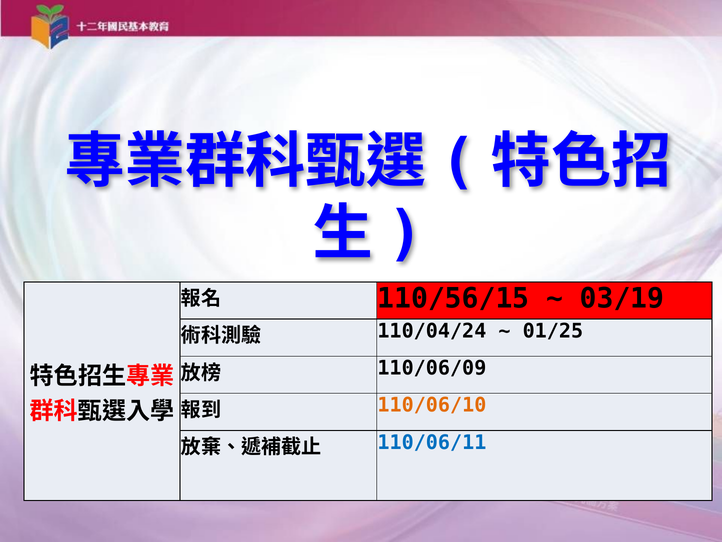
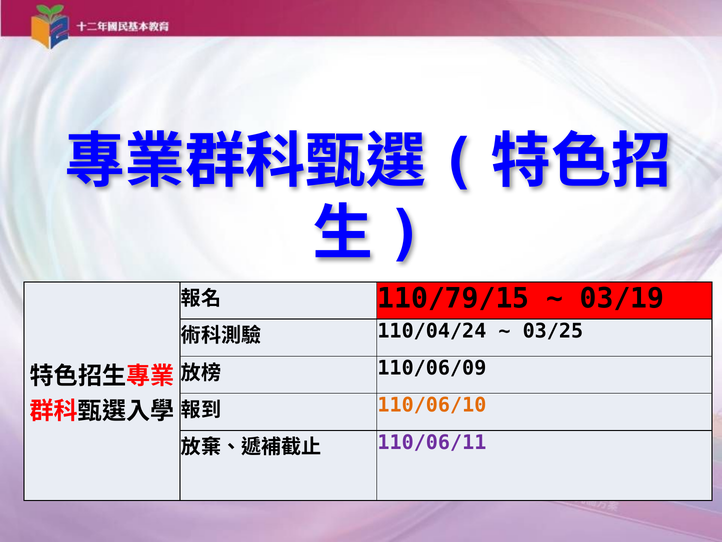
110/56/15: 110/56/15 -> 110/79/15 (453, 298)
01/25: 01/25 -> 03/25 (553, 331)
110/06/11 colour: blue -> purple (432, 442)
